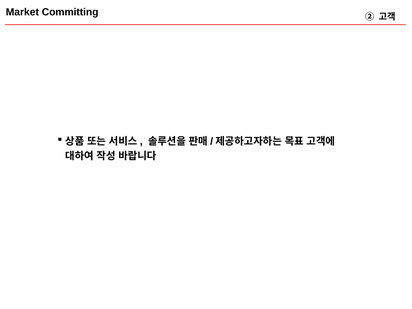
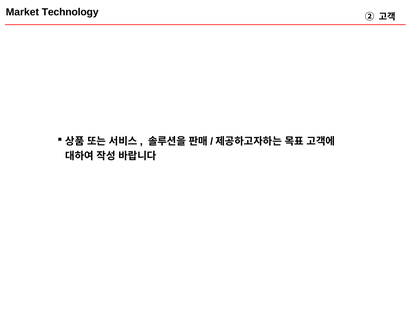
Committing: Committing -> Technology (70, 12)
